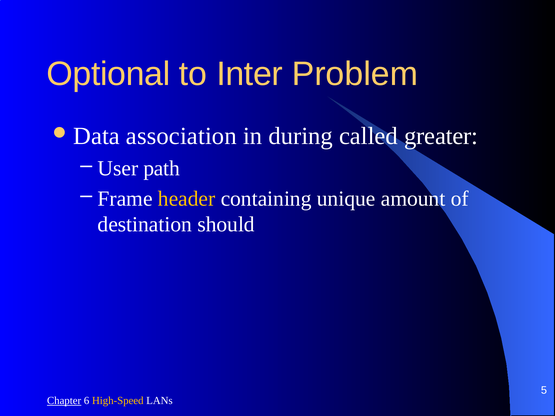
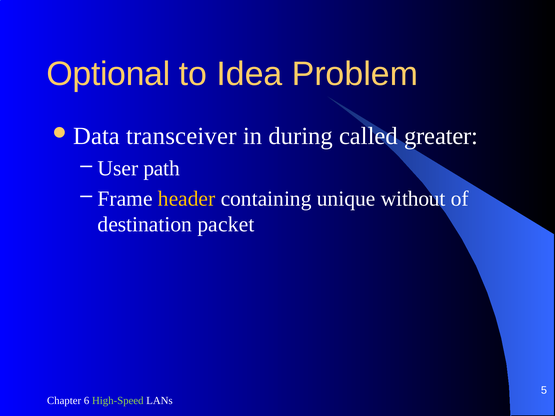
Inter: Inter -> Idea (249, 74)
association: association -> transceiver (181, 136)
amount: amount -> without (413, 199)
should: should -> packet (226, 225)
Chapter underline: present -> none (64, 401)
High-Speed colour: yellow -> light green (118, 401)
